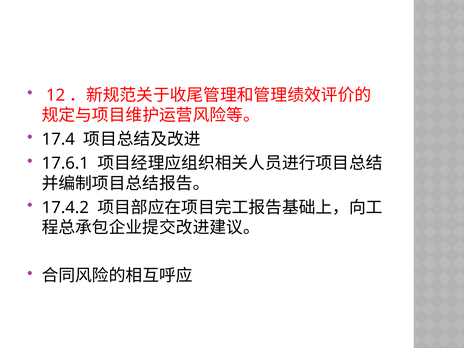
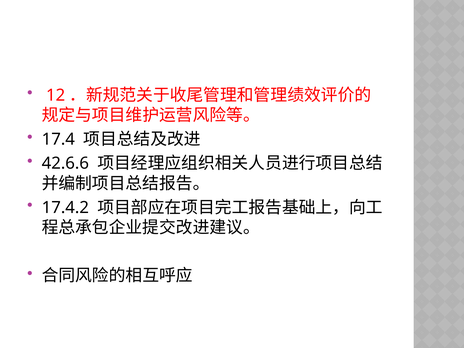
17.6.1: 17.6.1 -> 42.6.6 (65, 163)
